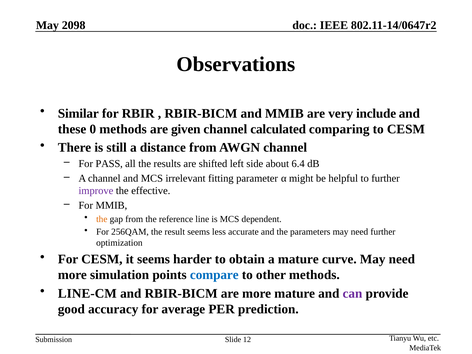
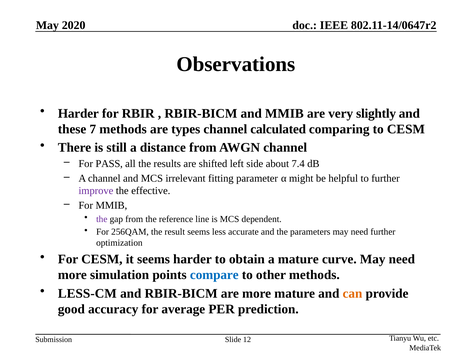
2098: 2098 -> 2020 (74, 25)
Similar: Similar -> Harder (78, 113)
include: include -> slightly (376, 113)
0: 0 -> 7 (93, 129)
given: given -> types (186, 129)
6.4: 6.4 -> 7.4 (298, 164)
the colour: orange -> purple (102, 219)
LINE-CM: LINE-CM -> LESS-CM (87, 293)
can colour: purple -> orange (352, 293)
